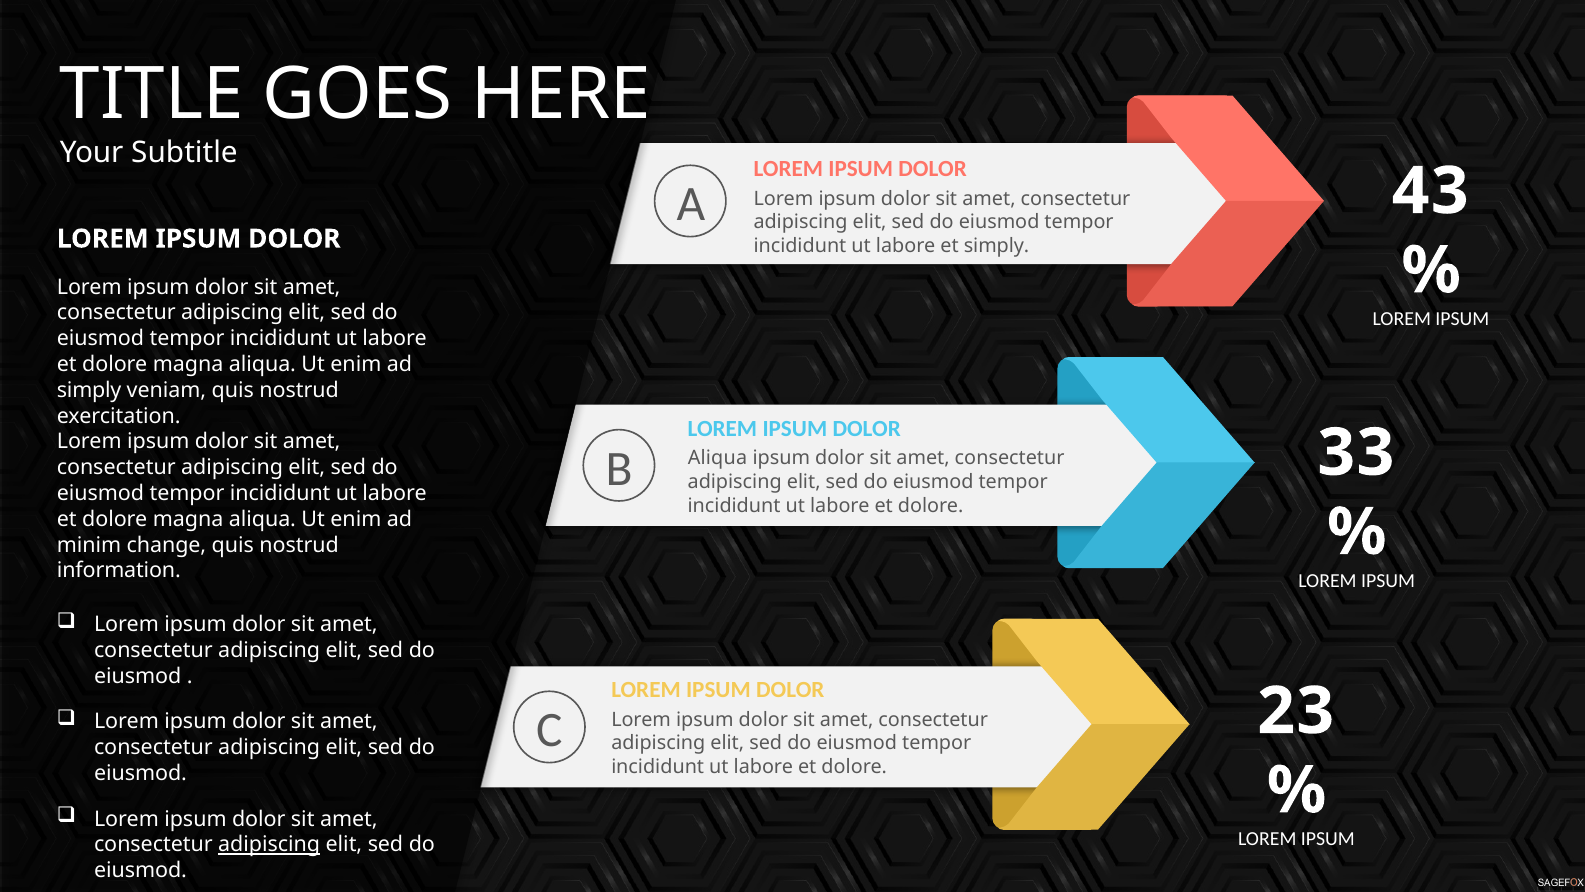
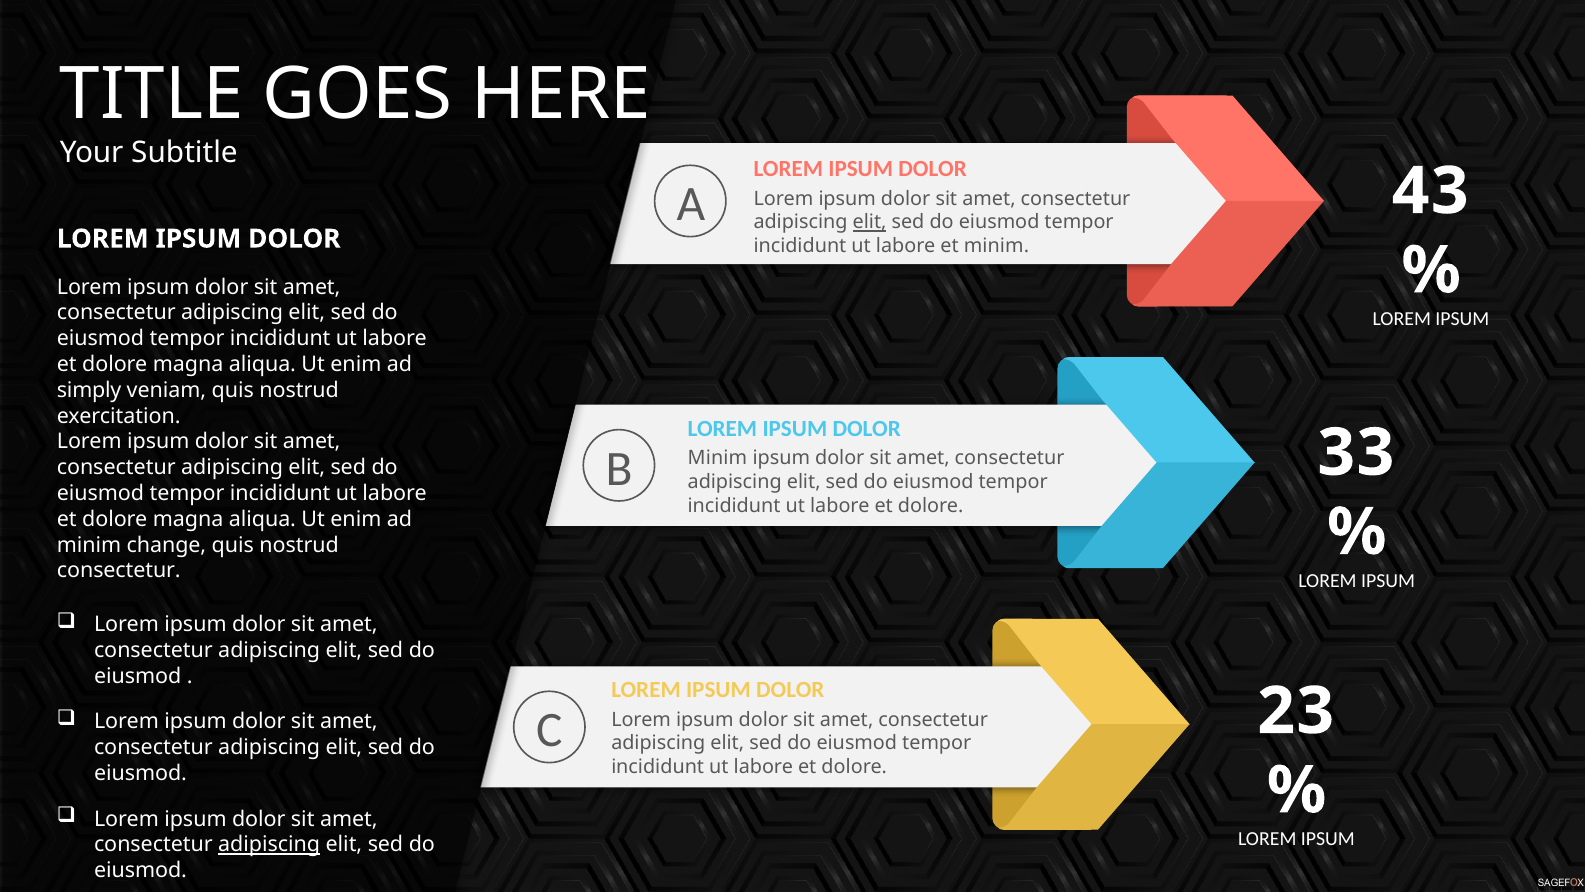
elit underline: none -> present (870, 222)
et simply: simply -> minim (996, 246)
Aliqua: Aliqua -> Minim (717, 458)
information: information -> consectetur (119, 571)
